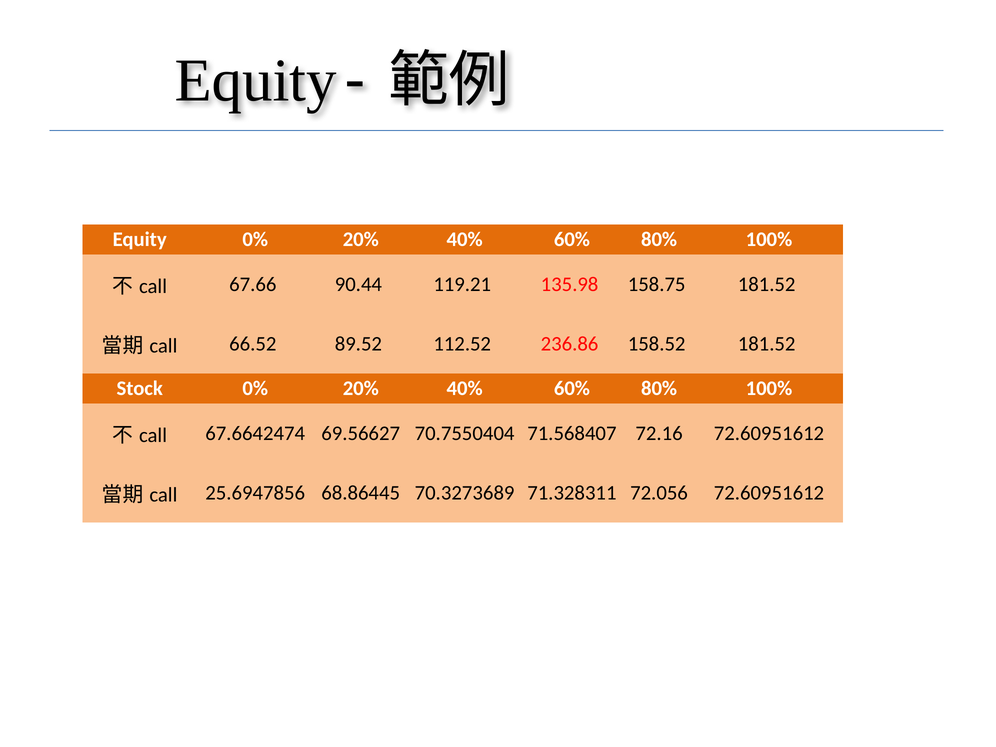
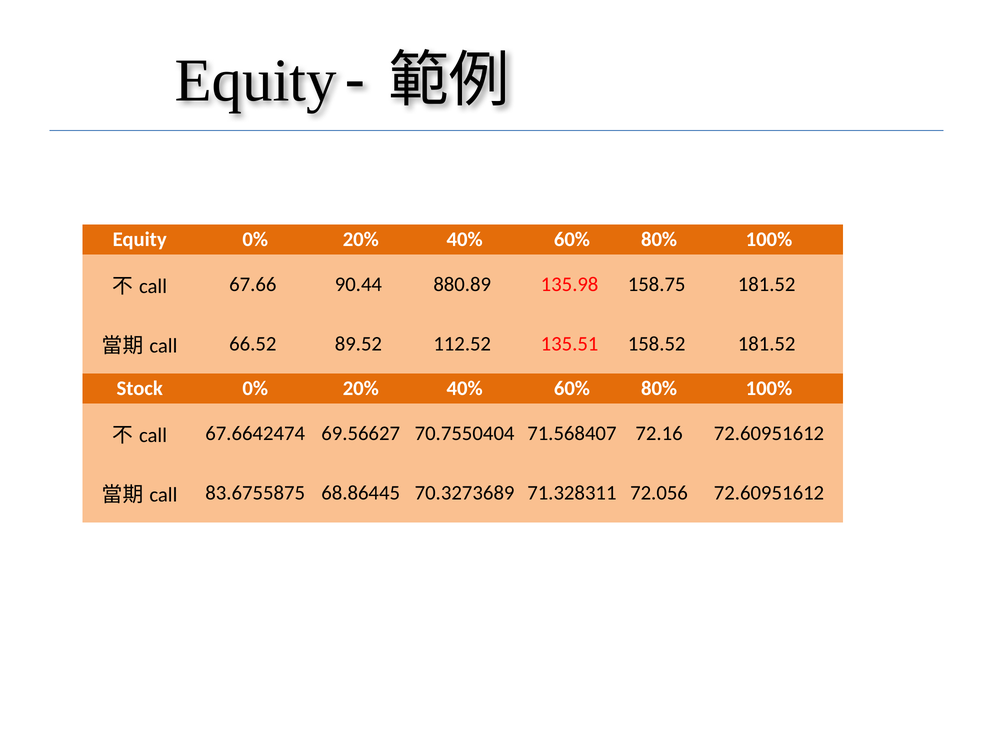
119.21: 119.21 -> 880.89 (462, 284)
236.86: 236.86 -> 135.51 (570, 344)
25.6947856: 25.6947856 -> 83.6755875 (255, 493)
